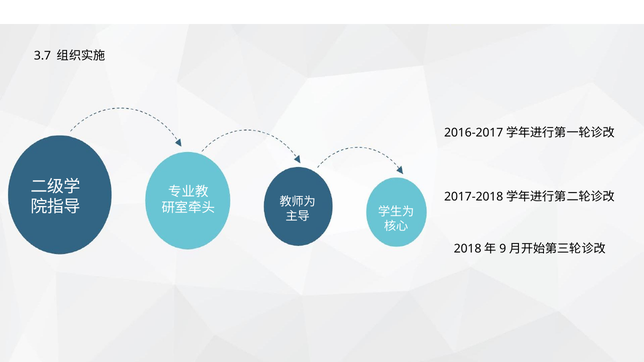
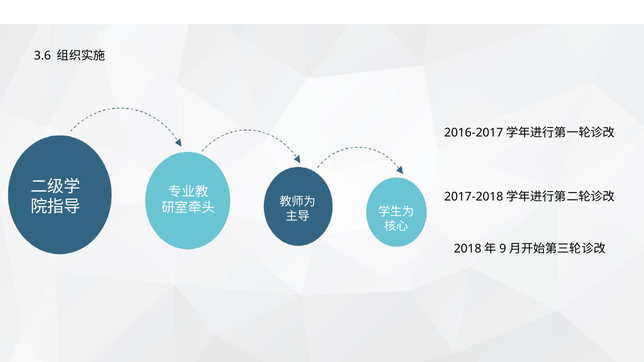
3.7: 3.7 -> 3.6 (42, 56)
